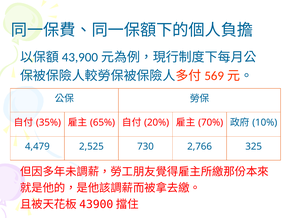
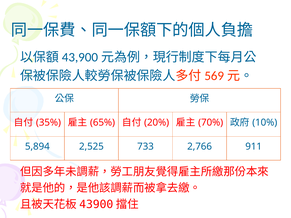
4,479: 4,479 -> 5,894 (37, 147)
730: 730 -> 733 (145, 147)
325: 325 -> 911 (254, 147)
